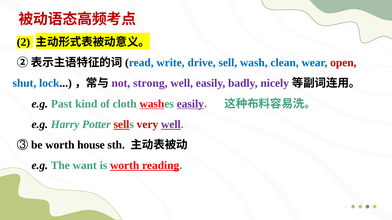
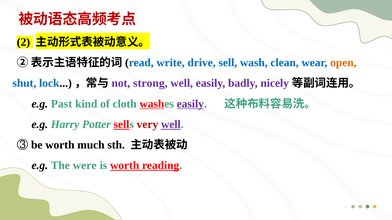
open colour: red -> orange (343, 63)
house: house -> much (91, 145)
want: want -> were (85, 166)
